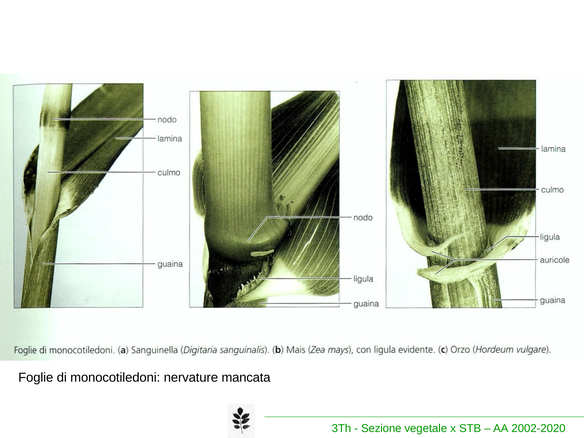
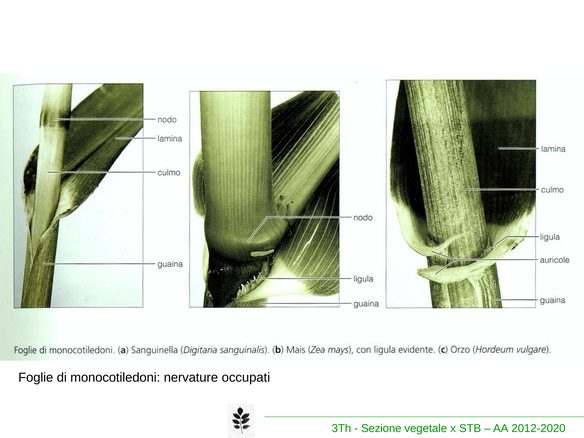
mancata: mancata -> occupati (246, 377)
2002-2020: 2002-2020 -> 2012-2020 (539, 428)
